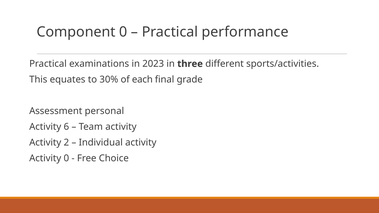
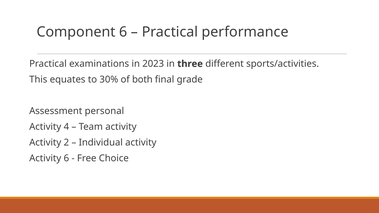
Component 0: 0 -> 6 (123, 32)
each: each -> both (142, 80)
6: 6 -> 4 (66, 127)
Activity 0: 0 -> 6 (66, 158)
